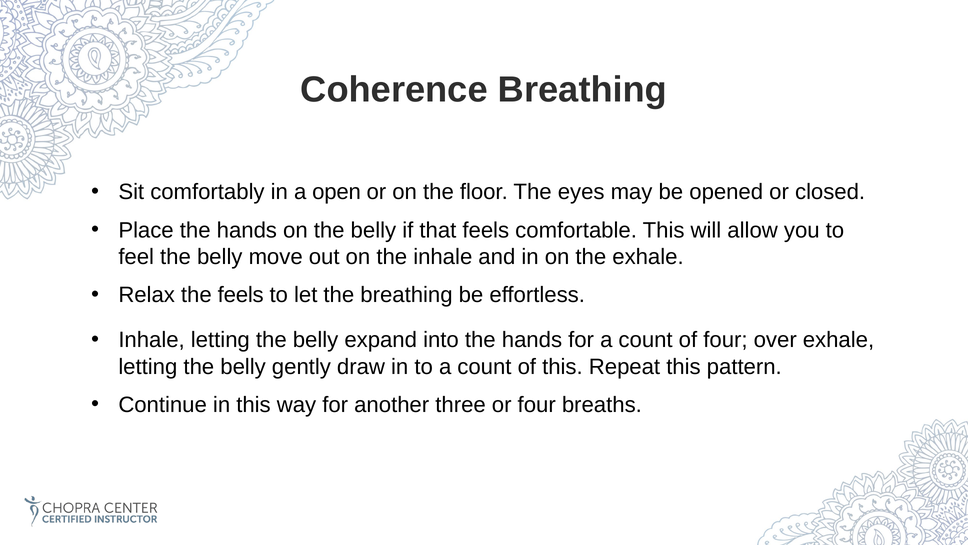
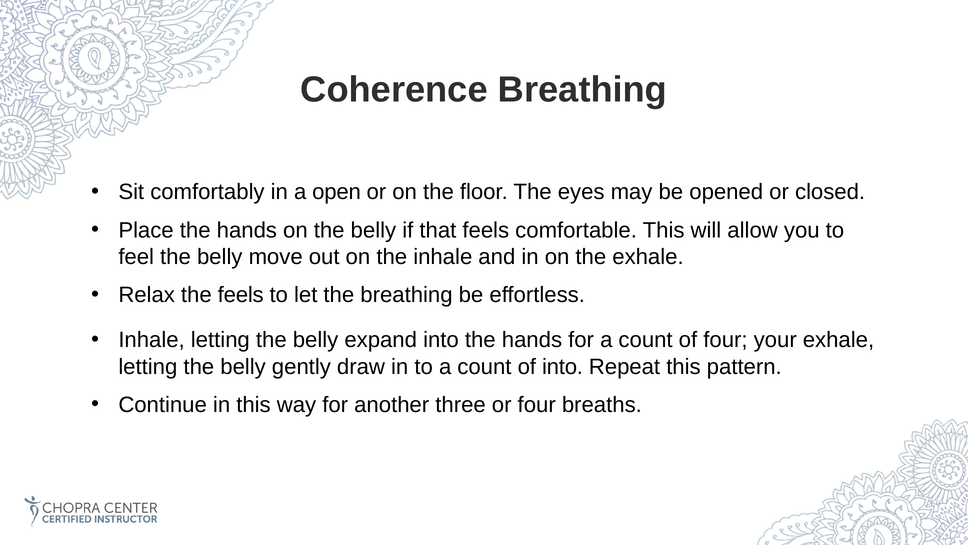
over: over -> your (775, 340)
of this: this -> into (563, 366)
